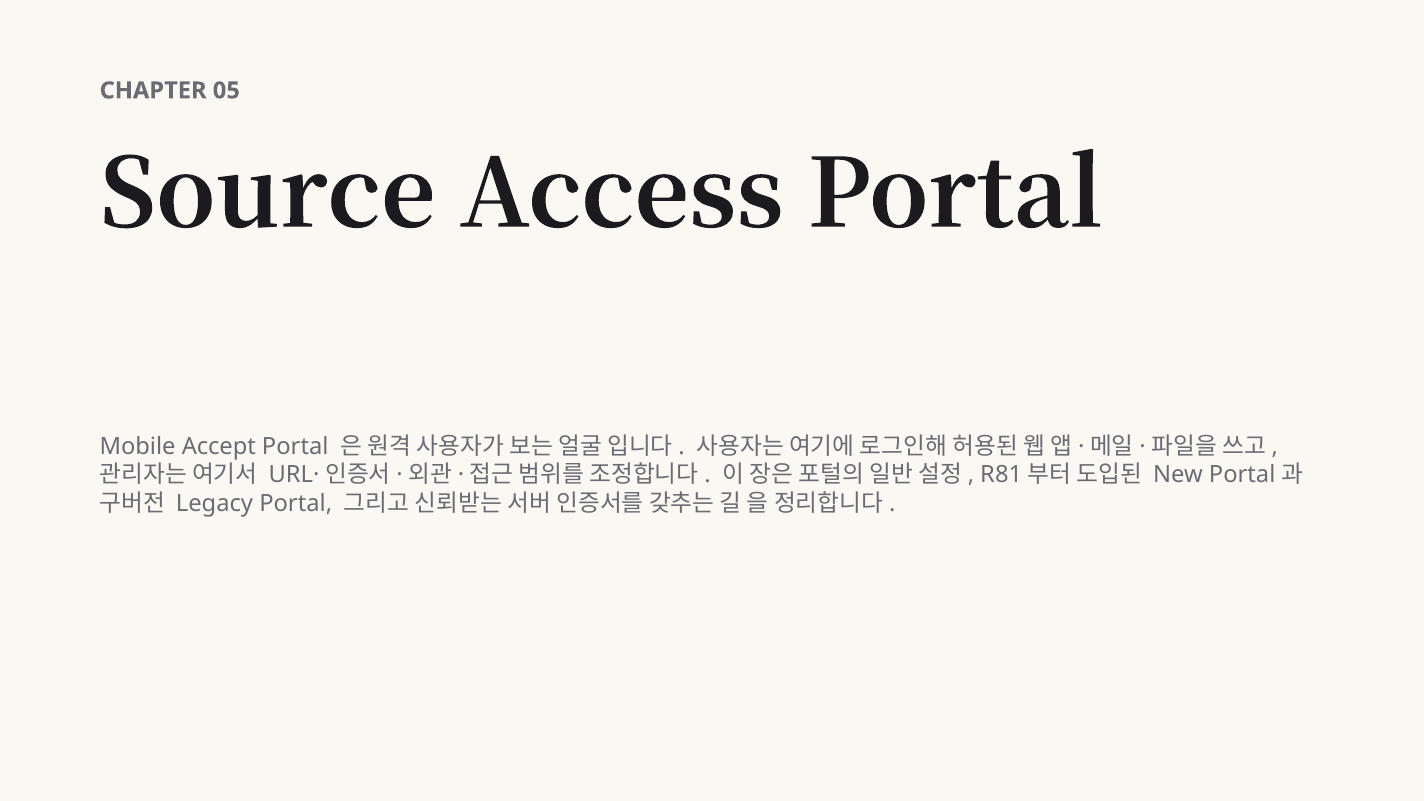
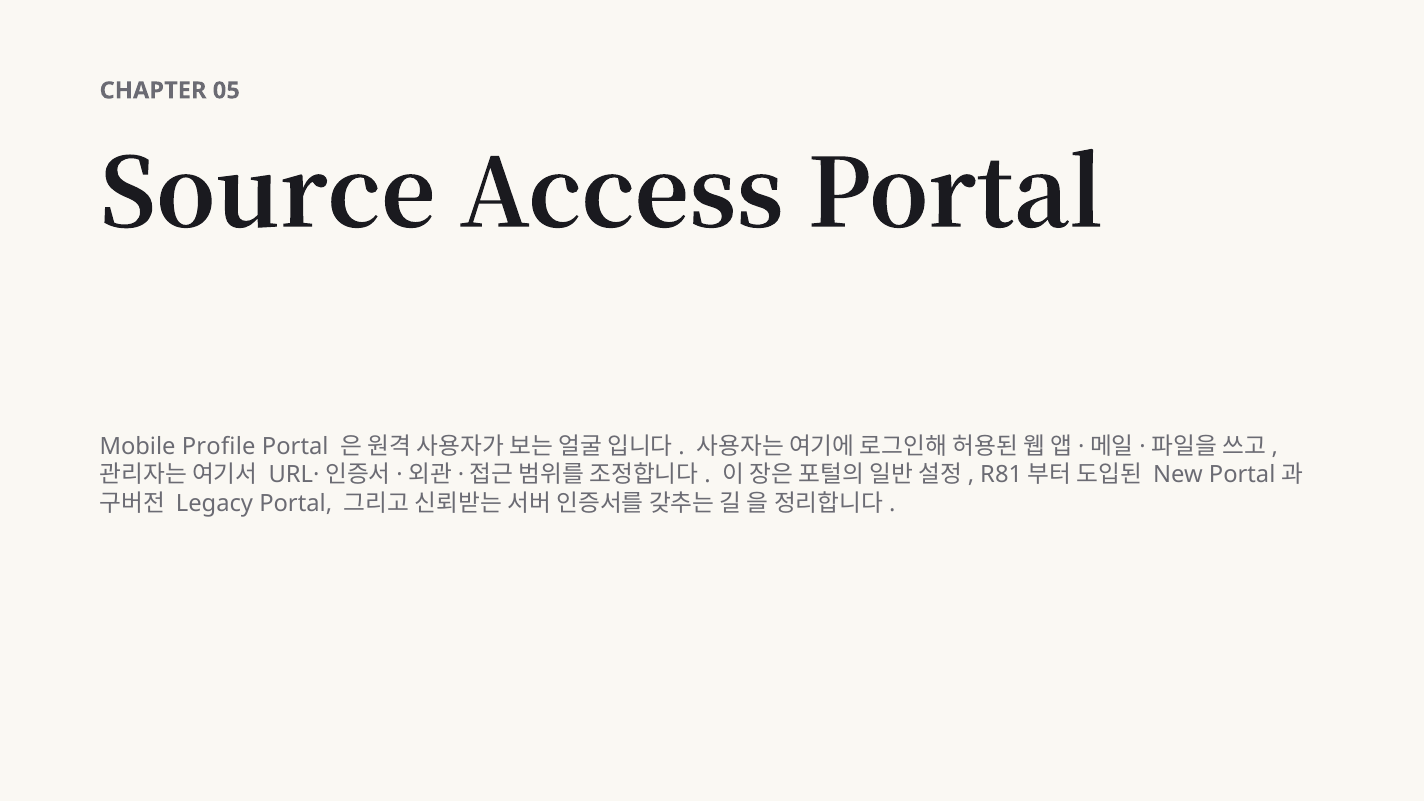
Accept: Accept -> Profile (219, 447)
